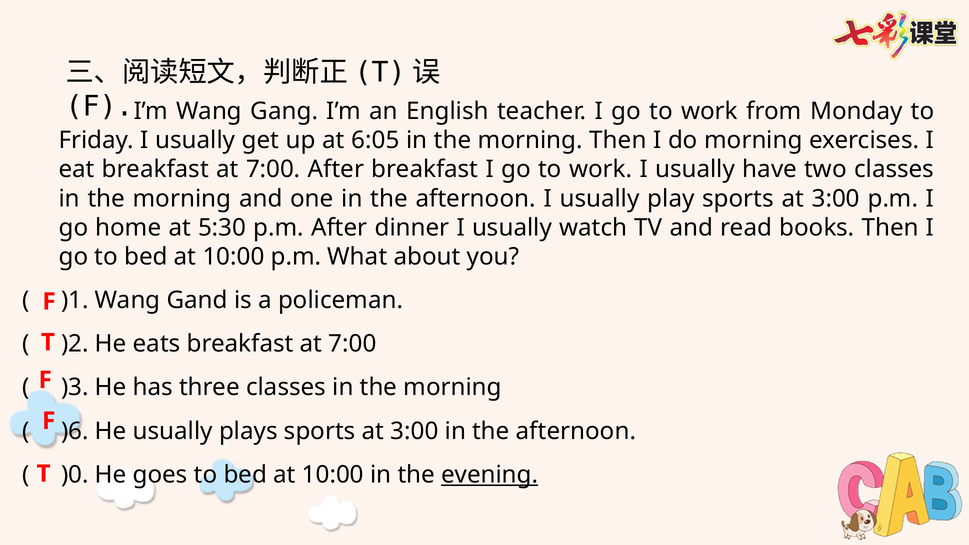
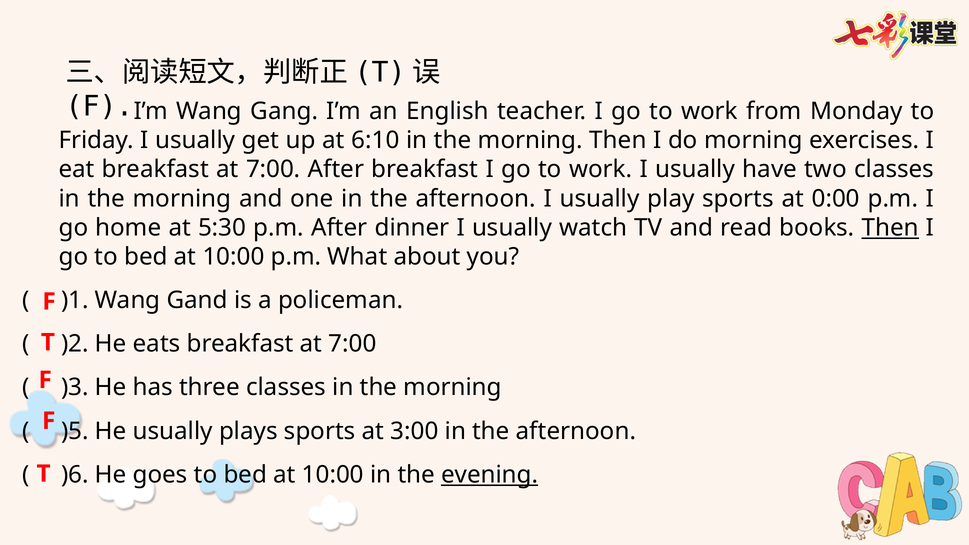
6:05: 6:05 -> 6:10 (375, 140)
play sports at 3:00: 3:00 -> 0:00 (836, 199)
Then underline: none -> present (890, 228)
)6: )6 -> )5 (75, 431)
)0: )0 -> )6 (75, 475)
